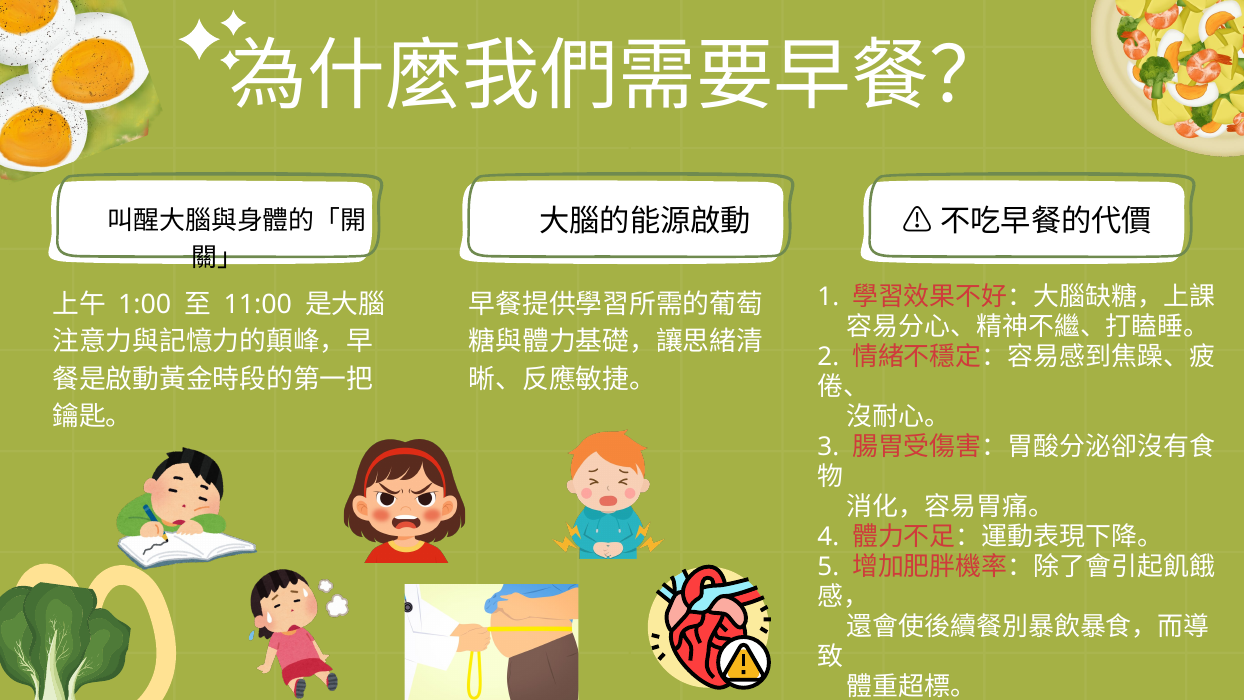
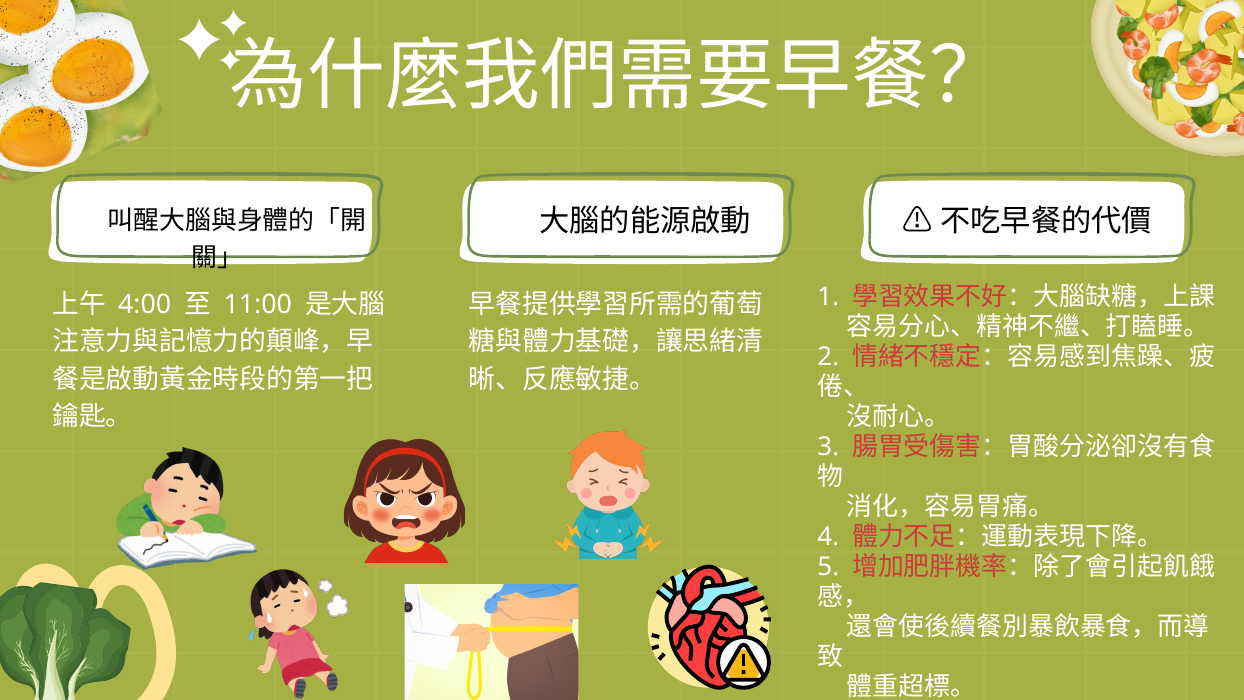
1:00: 1:00 -> 4:00 (145, 304)
